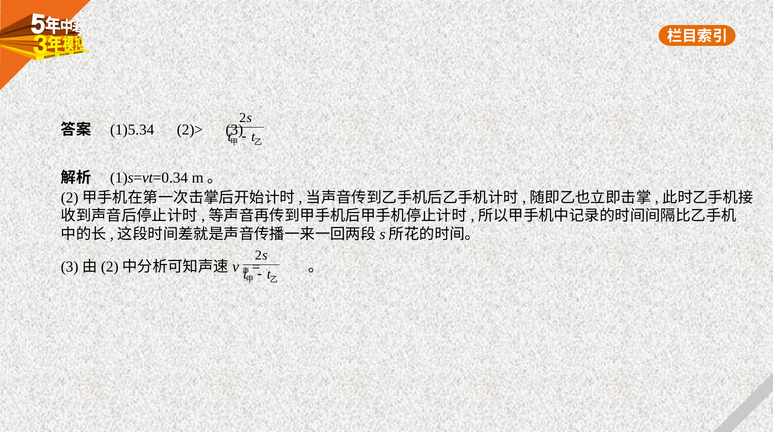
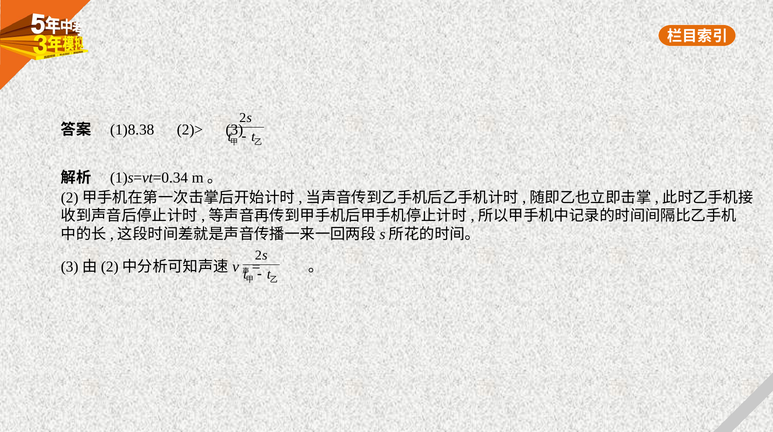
1)5.34: 1)5.34 -> 1)8.38 (132, 130)
